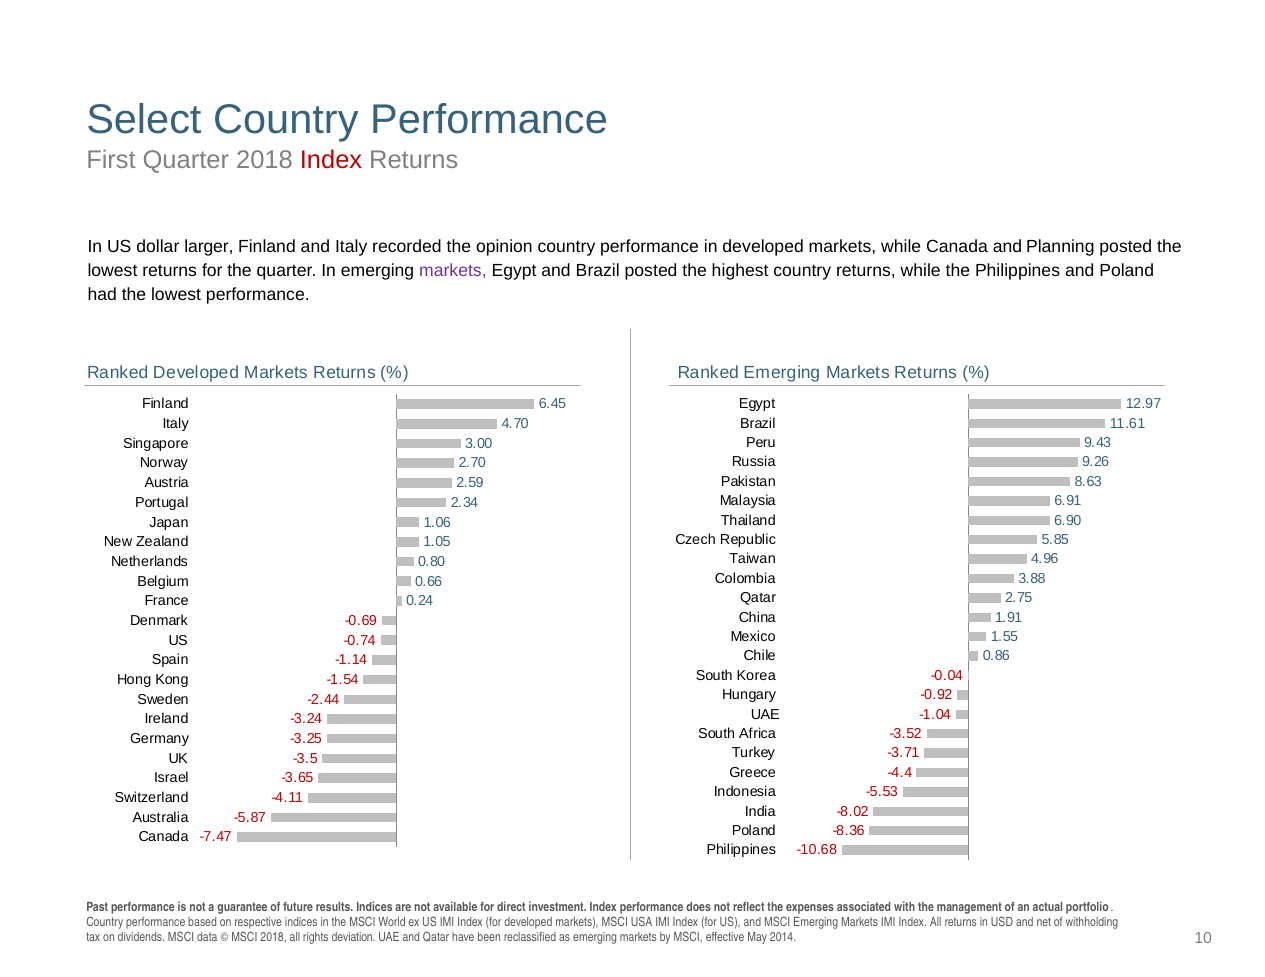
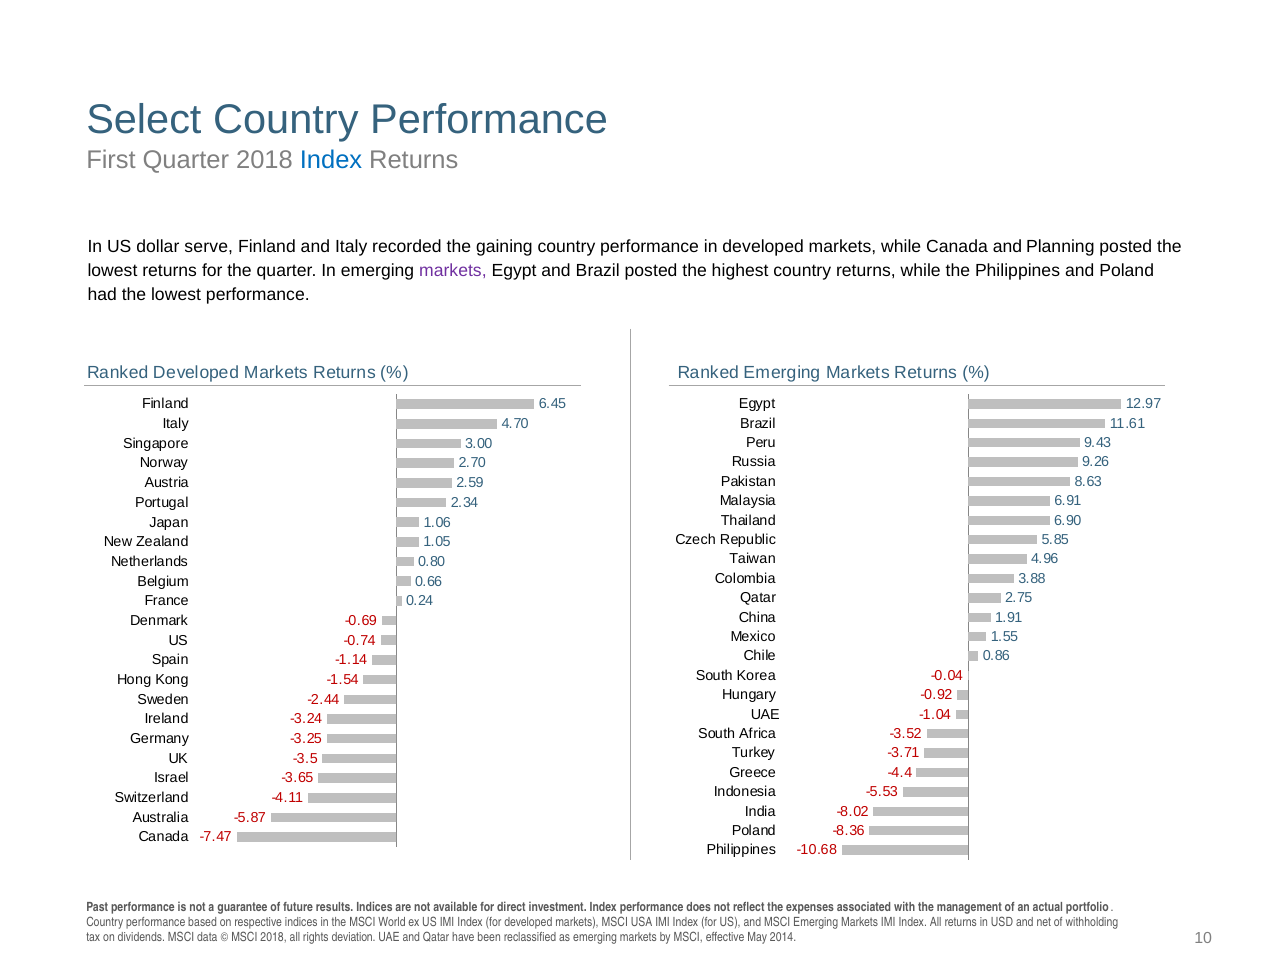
Index colour: red -> blue (331, 161)
larger: larger -> serve (209, 247)
opinion: opinion -> gaining (504, 247)
